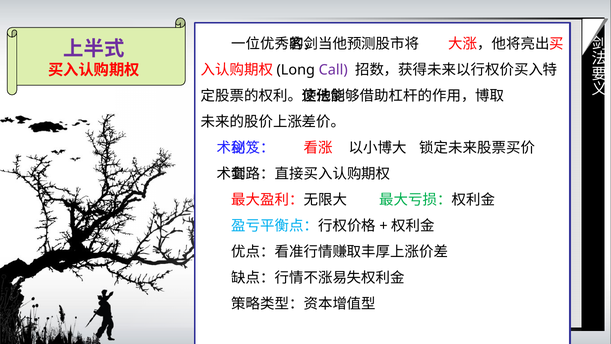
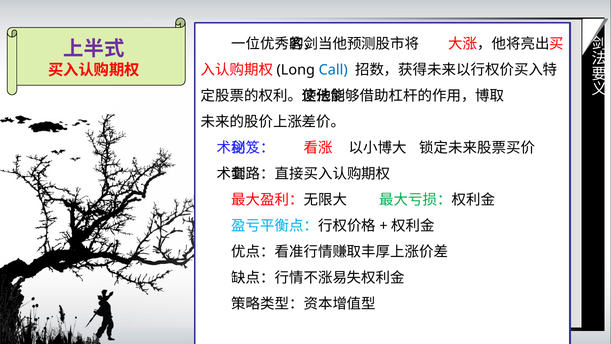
Call colour: purple -> blue (333, 70)
